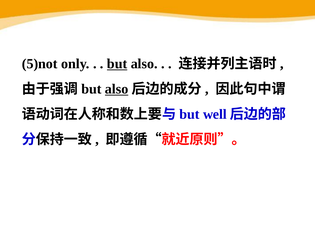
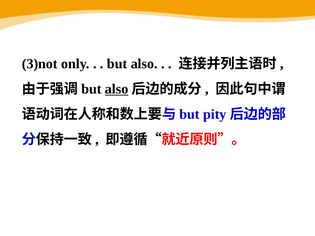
5)not: 5)not -> 3)not (40, 64)
but underline: present -> none (117, 64)
well: well -> pity (215, 114)
